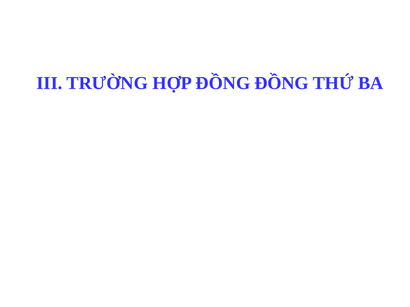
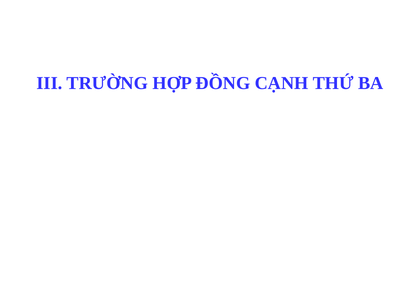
ĐỒNG ĐỒNG: ĐỒNG -> CẠNH (282, 83)
